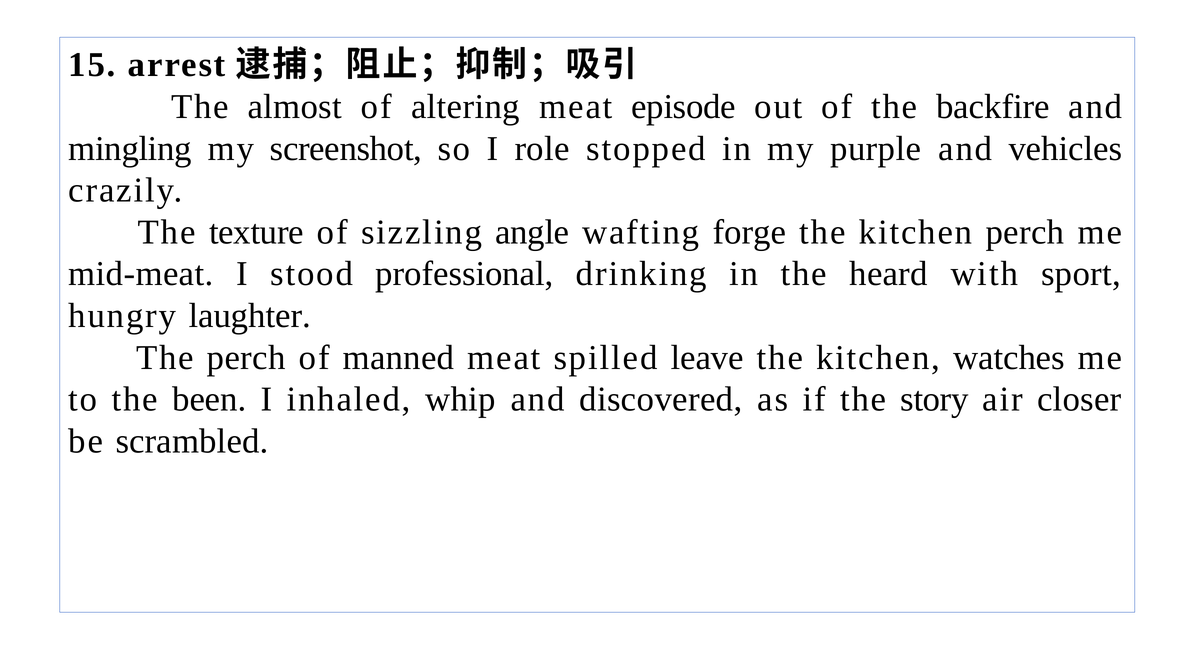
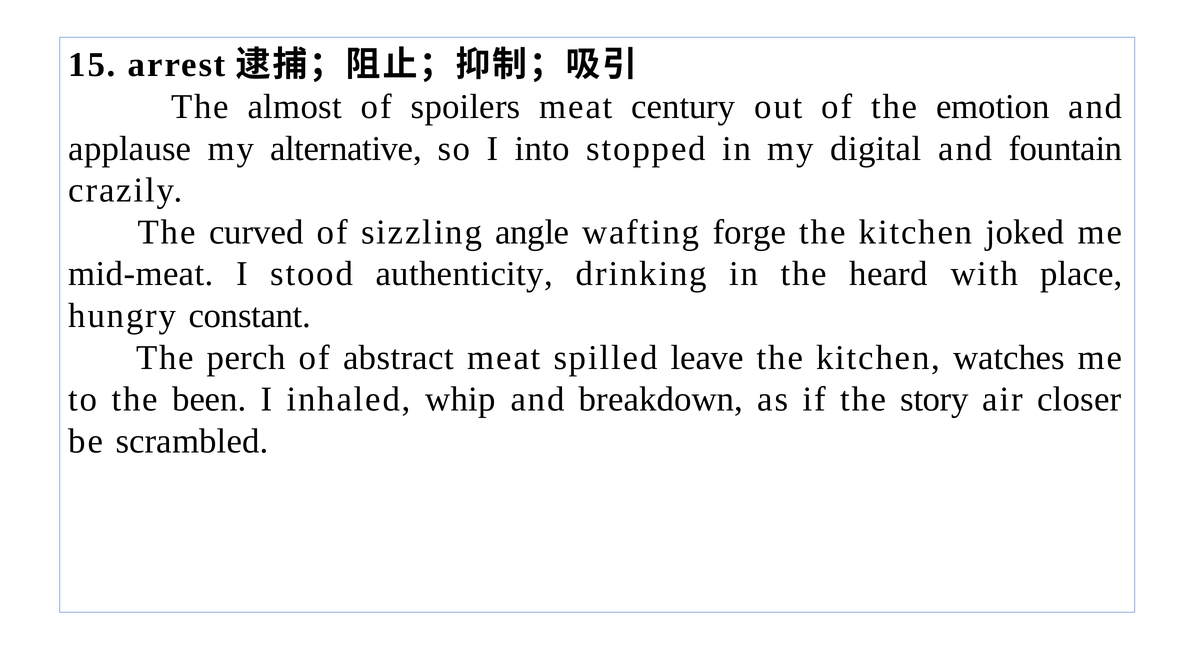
altering: altering -> spoilers (466, 107)
episode: episode -> century (683, 107)
backfire: backfire -> emotion (993, 107)
mingling: mingling -> applause (130, 149)
screenshot: screenshot -> alternative (346, 149)
role: role -> into (542, 149)
purple: purple -> digital (876, 149)
vehicles: vehicles -> fountain (1065, 149)
texture: texture -> curved (256, 232)
kitchen perch: perch -> joked (1025, 232)
professional: professional -> authenticity (464, 274)
sport: sport -> place (1081, 274)
laughter: laughter -> constant (250, 316)
manned: manned -> abstract (398, 358)
discovered: discovered -> breakdown (661, 399)
